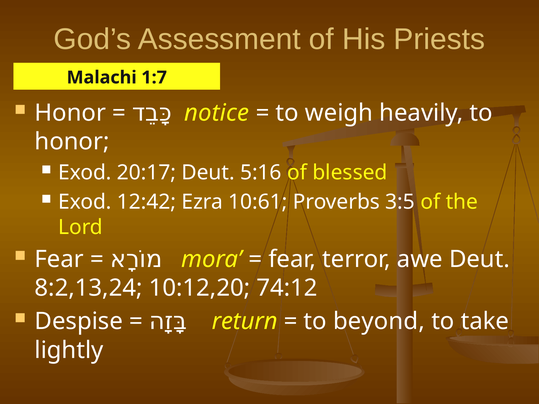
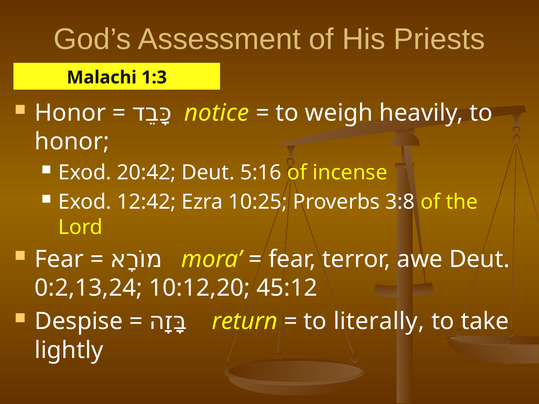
1:7: 1:7 -> 1:3 (154, 78)
20:17: 20:17 -> 20:42 (147, 173)
blessed: blessed -> incense (350, 173)
10:61: 10:61 -> 10:25 (258, 202)
3:5: 3:5 -> 3:8 (400, 202)
8:2,13,24: 8:2,13,24 -> 0:2,13,24 (89, 288)
74:12: 74:12 -> 45:12 (287, 288)
beyond: beyond -> literally (379, 322)
